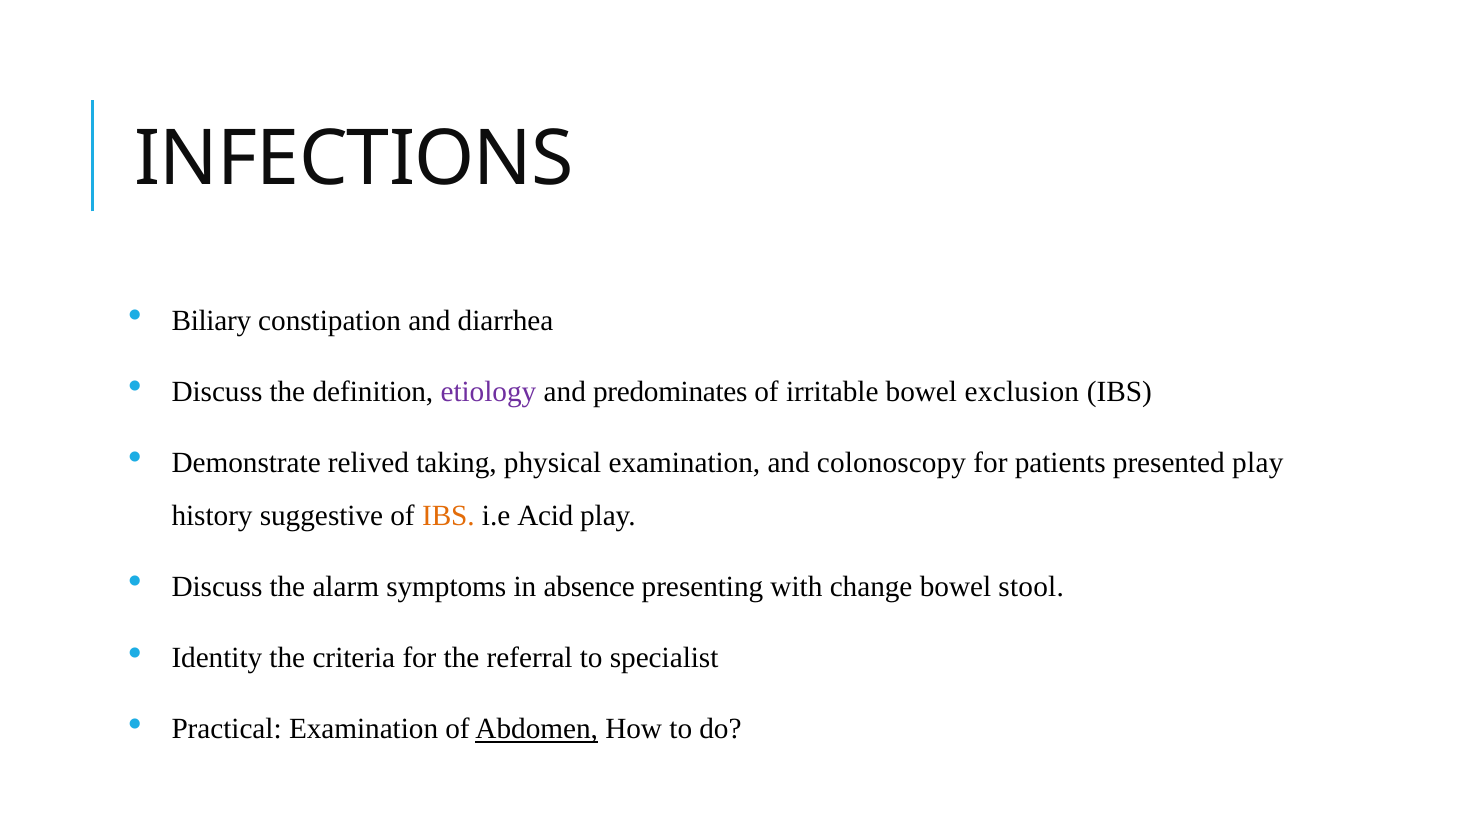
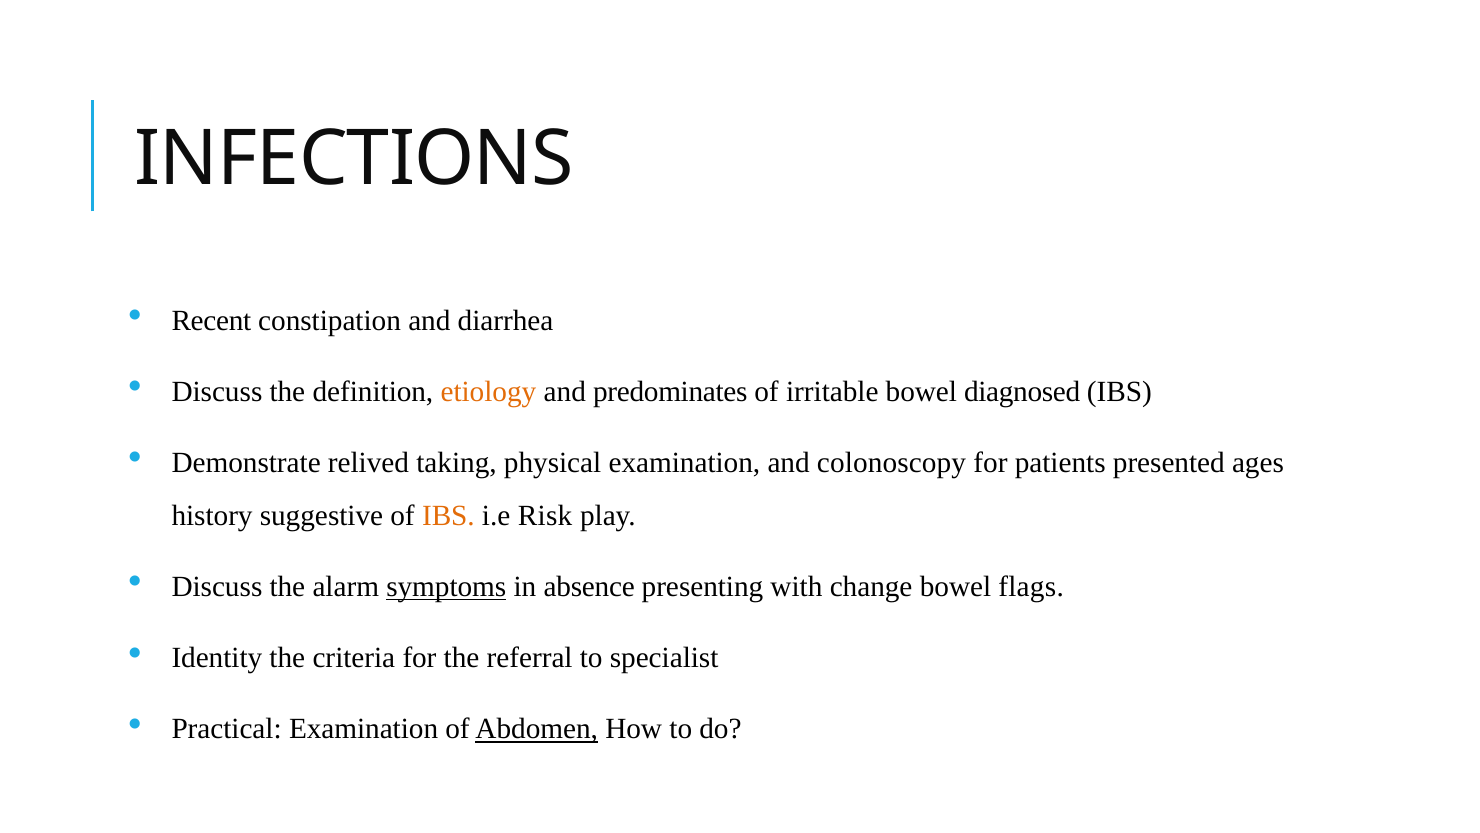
Biliary: Biliary -> Recent (211, 320)
etiology colour: purple -> orange (488, 391)
exclusion: exclusion -> diagnosed (1022, 391)
presented play: play -> ages (1258, 463)
Acid: Acid -> Risk (545, 515)
symptoms underline: none -> present (446, 586)
stool: stool -> flags (1031, 586)
